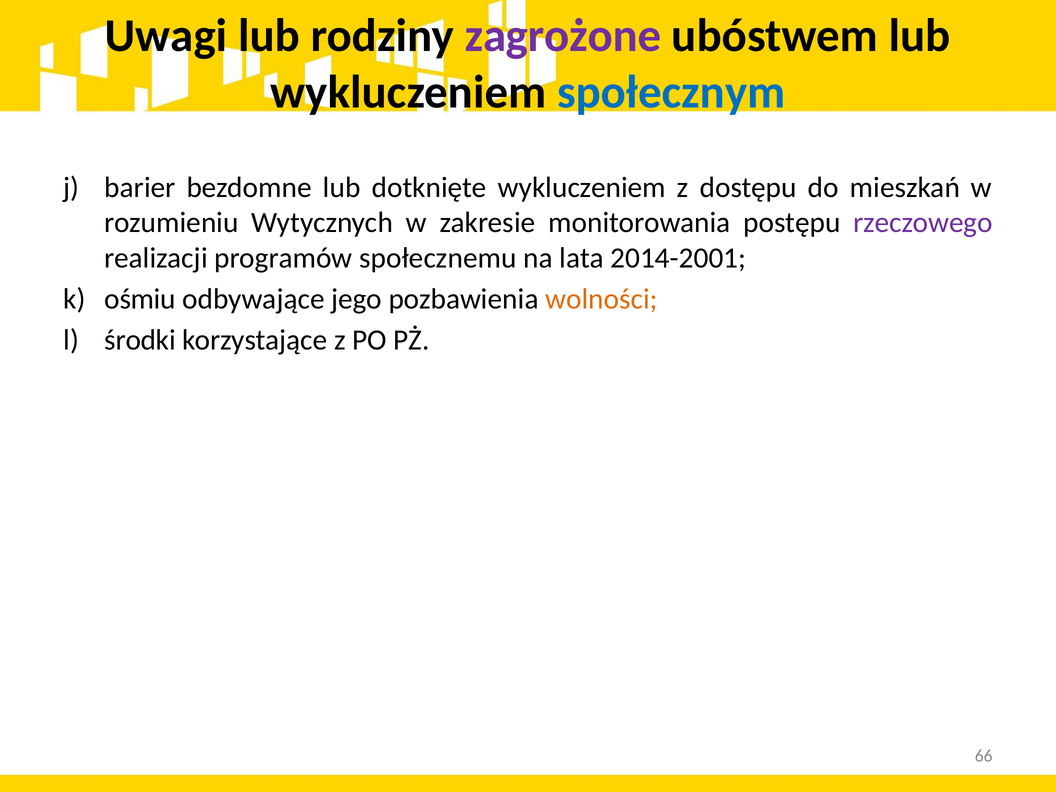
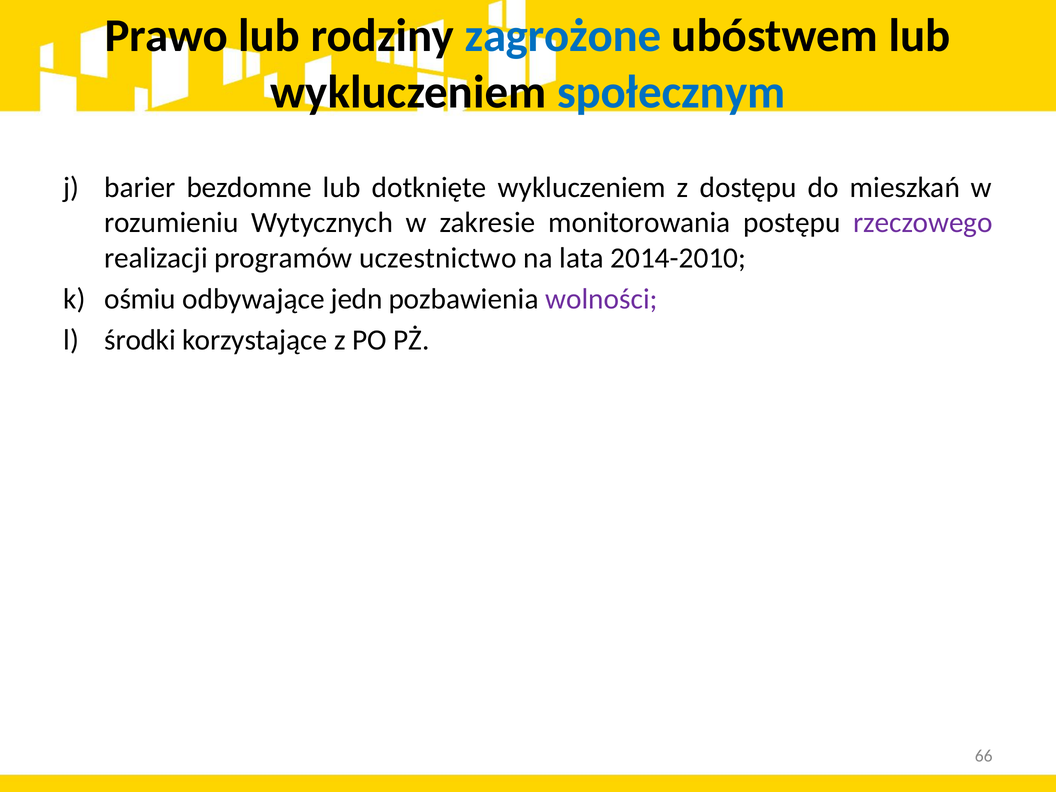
Uwagi: Uwagi -> Prawo (166, 36)
zagrożone colour: purple -> blue (563, 36)
społecznemu: społecznemu -> uczestnictwo (438, 258)
2014-2001: 2014-2001 -> 2014-2010 (678, 258)
jego: jego -> jedn (357, 299)
wolności colour: orange -> purple (601, 299)
